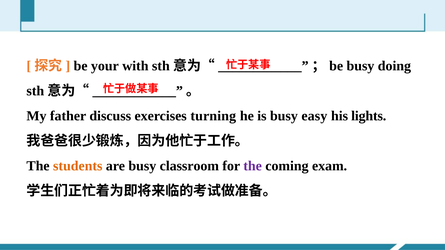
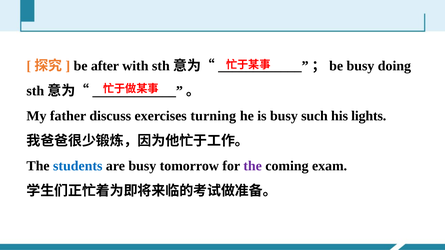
your: your -> after (105, 66)
easy: easy -> such (315, 116)
students colour: orange -> blue (78, 166)
classroom: classroom -> tomorrow (189, 166)
